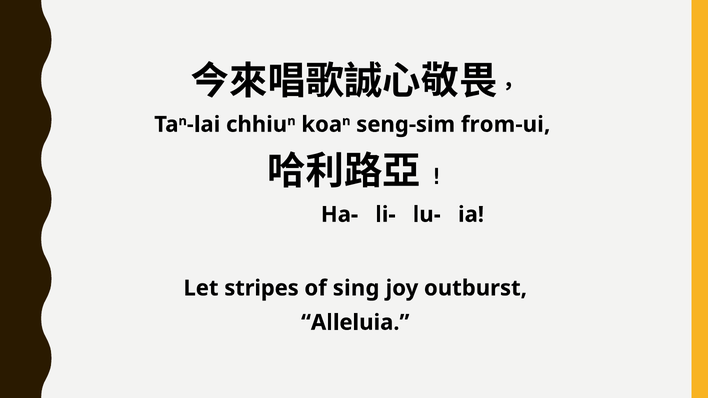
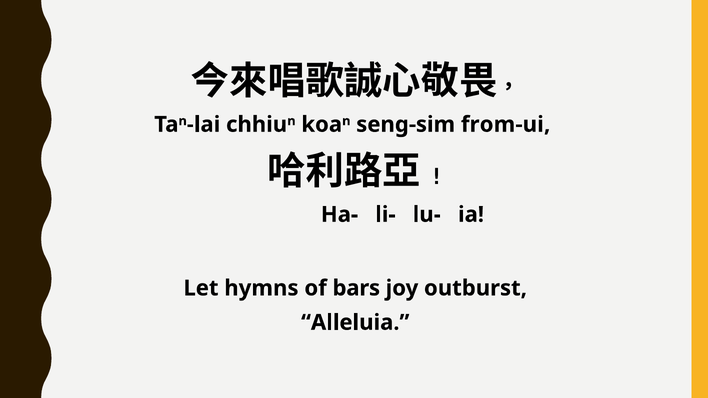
stripes: stripes -> hymns (261, 288)
sing: sing -> bars (356, 288)
